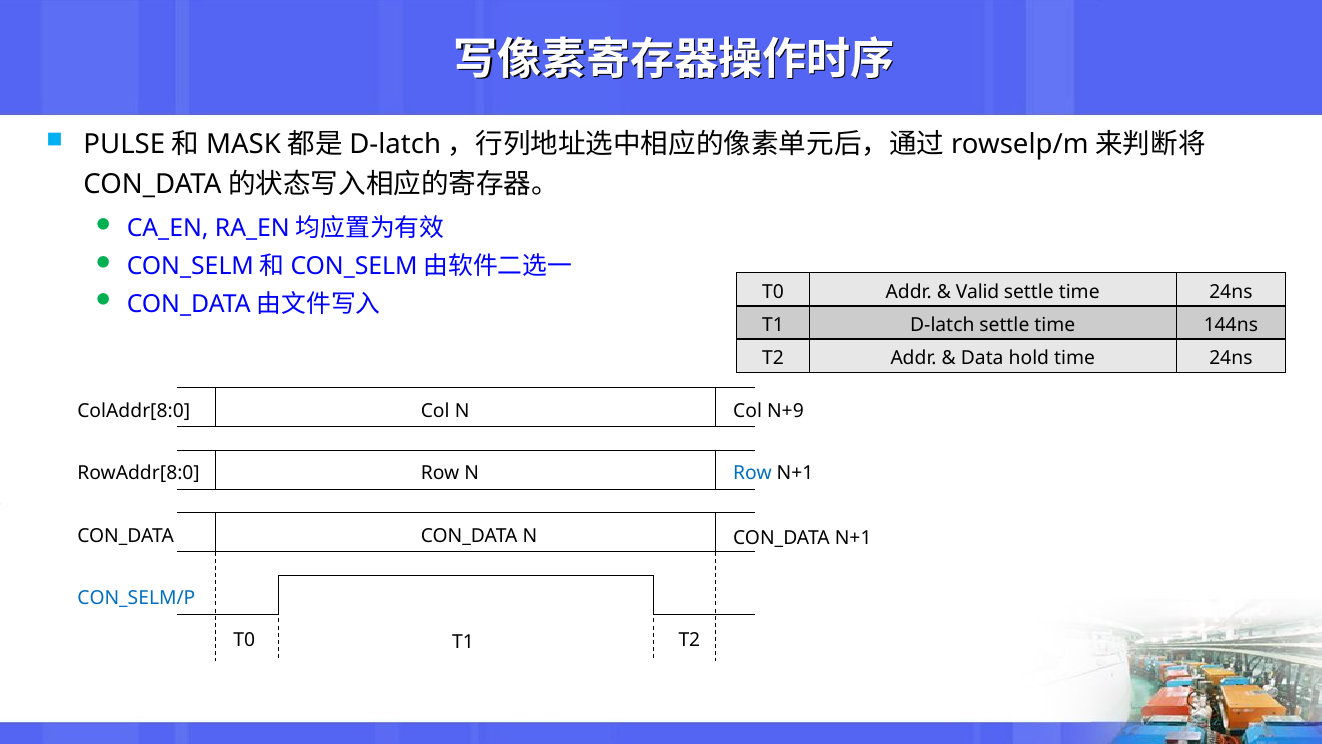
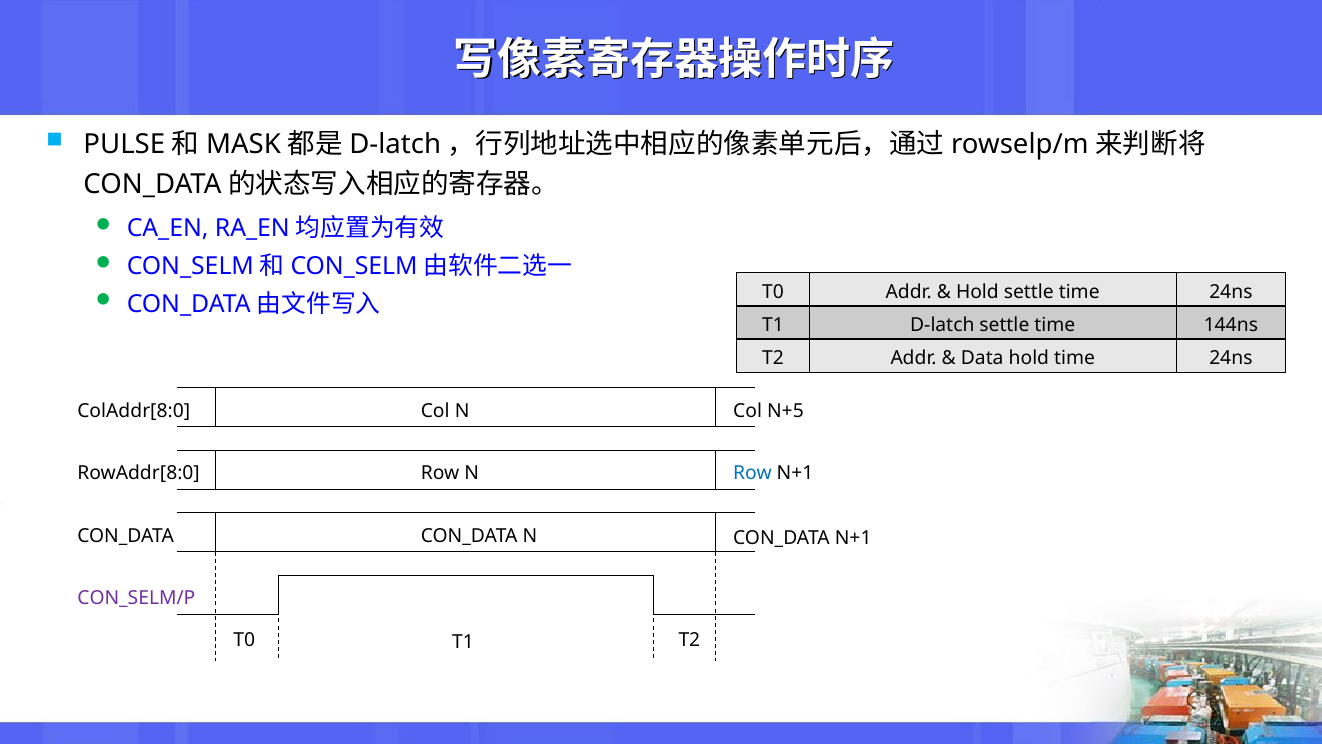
Valid: Valid -> Hold (977, 292)
N+9: N+9 -> N+5 (785, 411)
CON_SELM/P colour: blue -> purple (136, 598)
